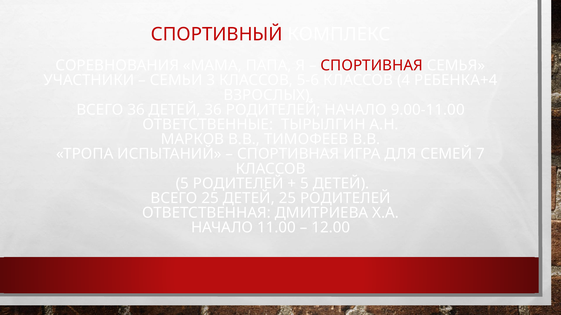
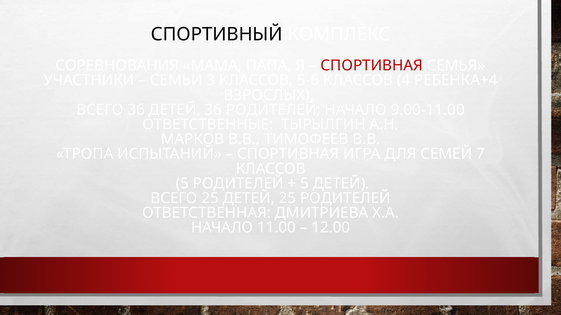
СПОРТИВНЫЙ colour: red -> black (217, 34)
